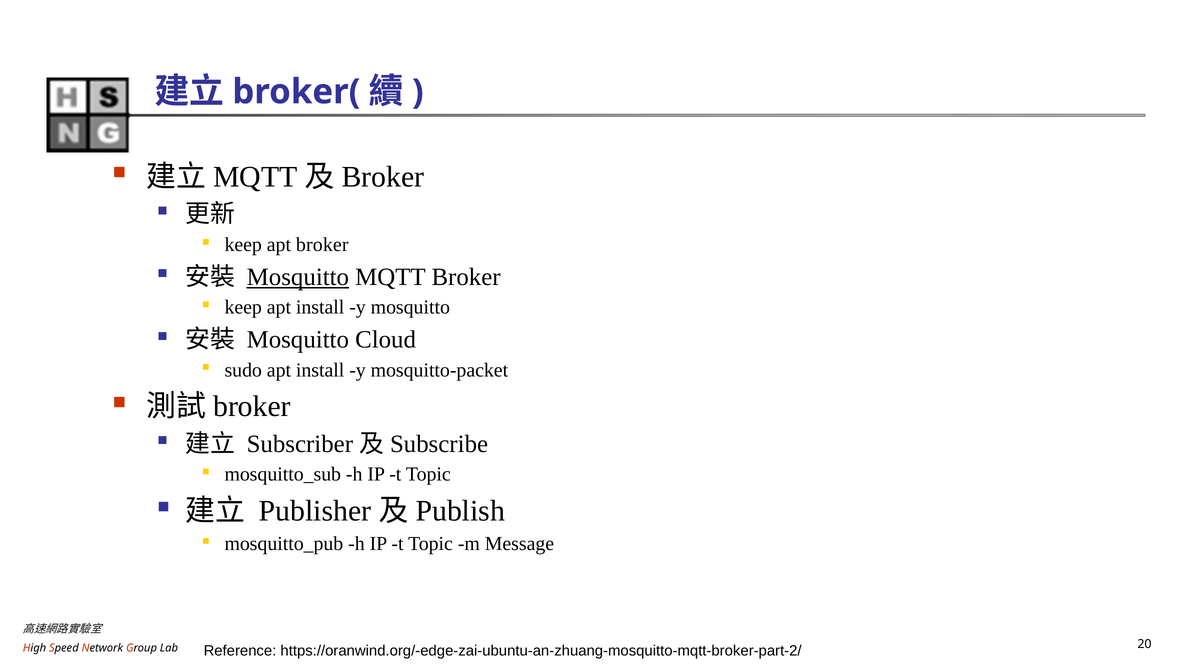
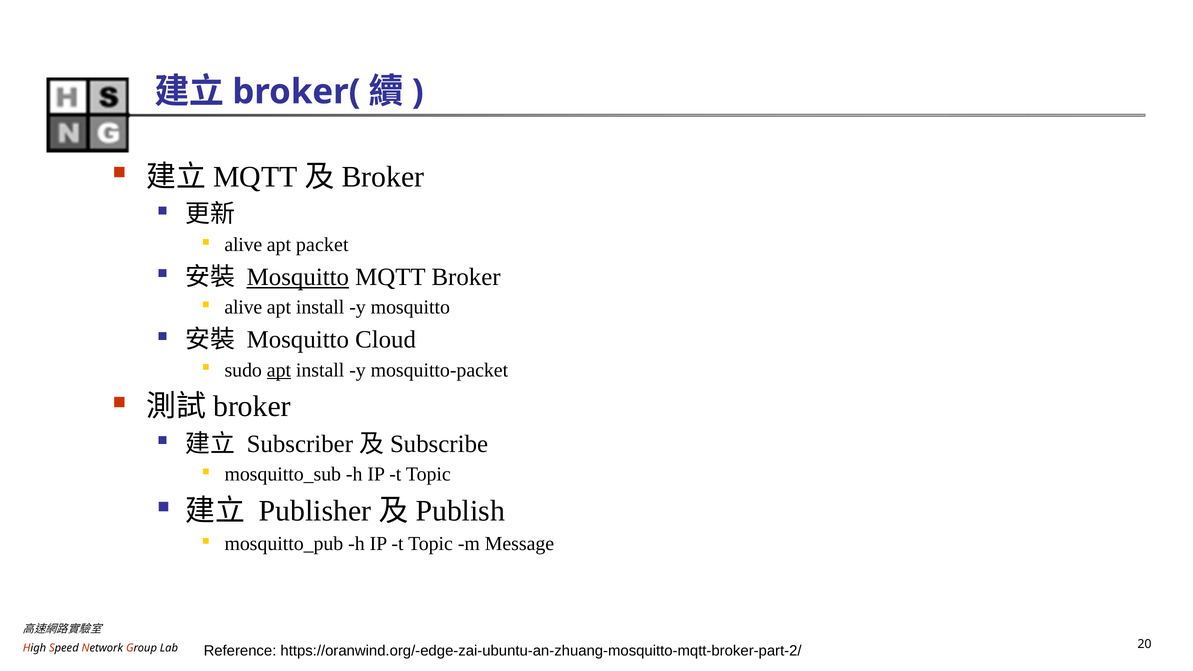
keep: keep -> alive (243, 245)
apt broker: broker -> packet (322, 245)
keep: keep -> alive (243, 307)
apt underline: none -> present (279, 370)
